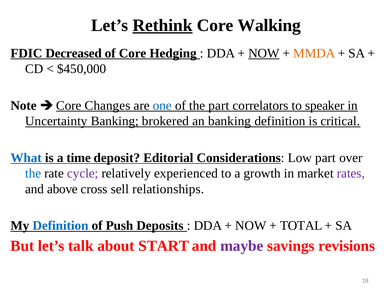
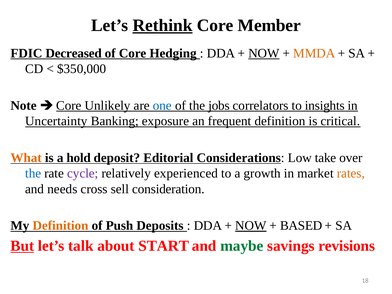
Walking: Walking -> Member (269, 25)
$450,000: $450,000 -> $350,000 (82, 69)
Changes: Changes -> Unlikely (108, 105)
the part: part -> jobs (219, 105)
speaker: speaker -> insights (325, 105)
brokered: brokered -> exposure (166, 121)
an banking: banking -> frequent (230, 121)
What colour: blue -> orange (26, 158)
time: time -> hold (79, 158)
Low part: part -> take (326, 158)
rates colour: purple -> orange (351, 173)
above: above -> needs (62, 189)
relationships: relationships -> consideration (168, 189)
Definition colour: blue -> orange (60, 226)
NOW underline: none -> present (251, 226)
TOTAL: TOTAL -> BASED (301, 226)
But underline: none -> present (22, 246)
maybe colour: purple -> green (242, 246)
